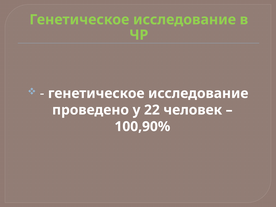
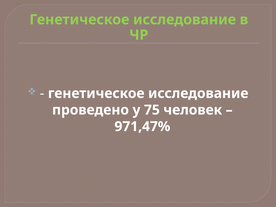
22: 22 -> 75 (152, 110)
100,90%: 100,90% -> 971,47% (142, 127)
